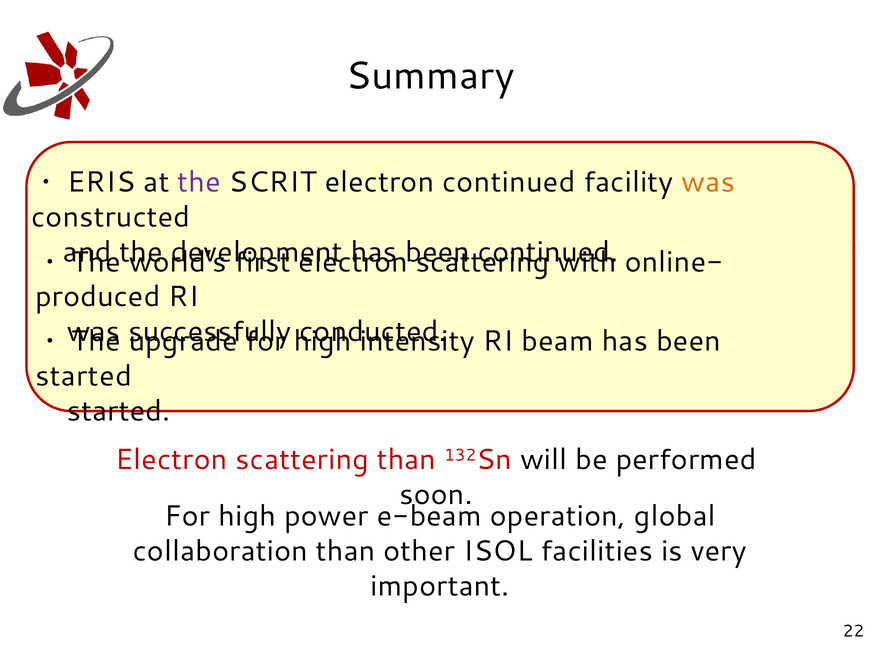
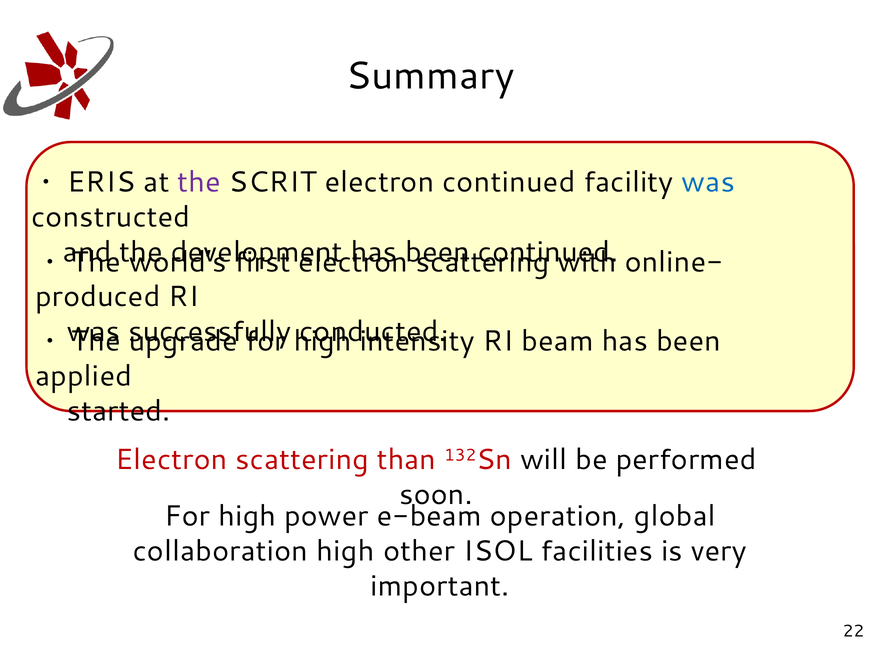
was colour: orange -> blue (708, 182)
started: started -> applied (84, 376)
collaboration than: than -> high (345, 551)
